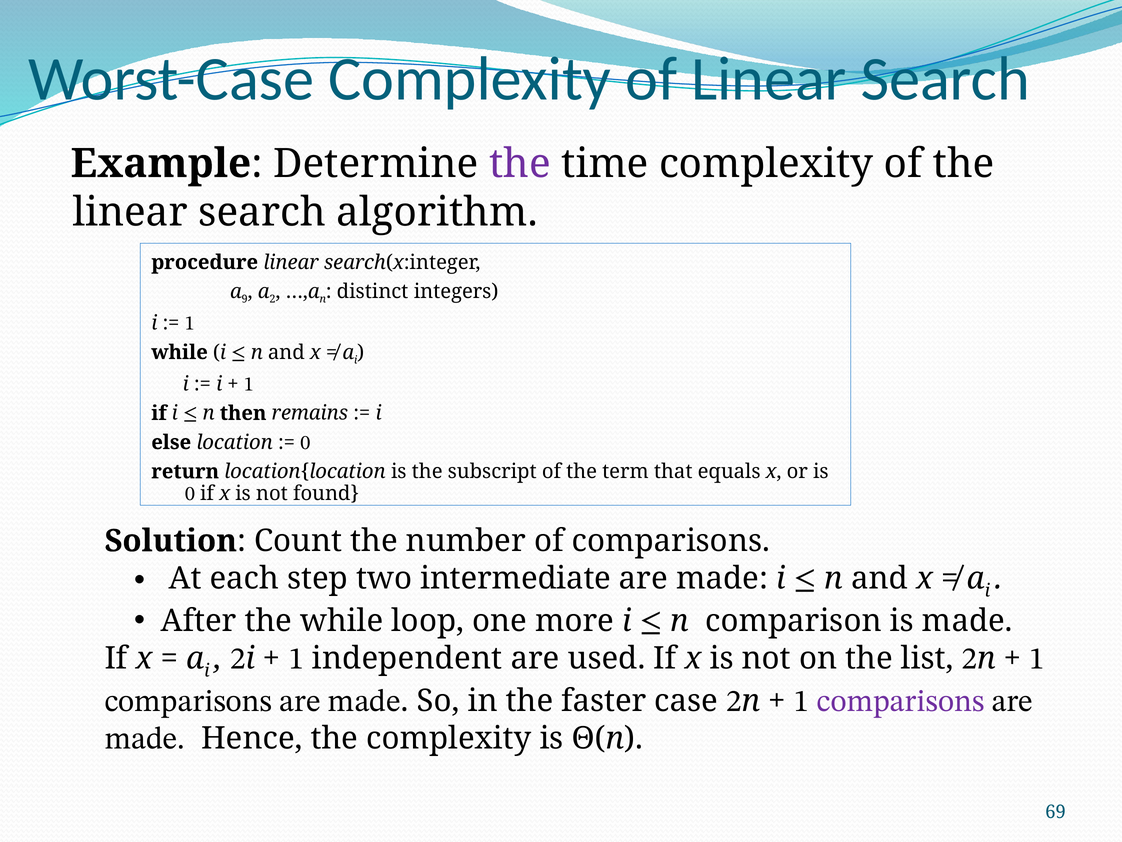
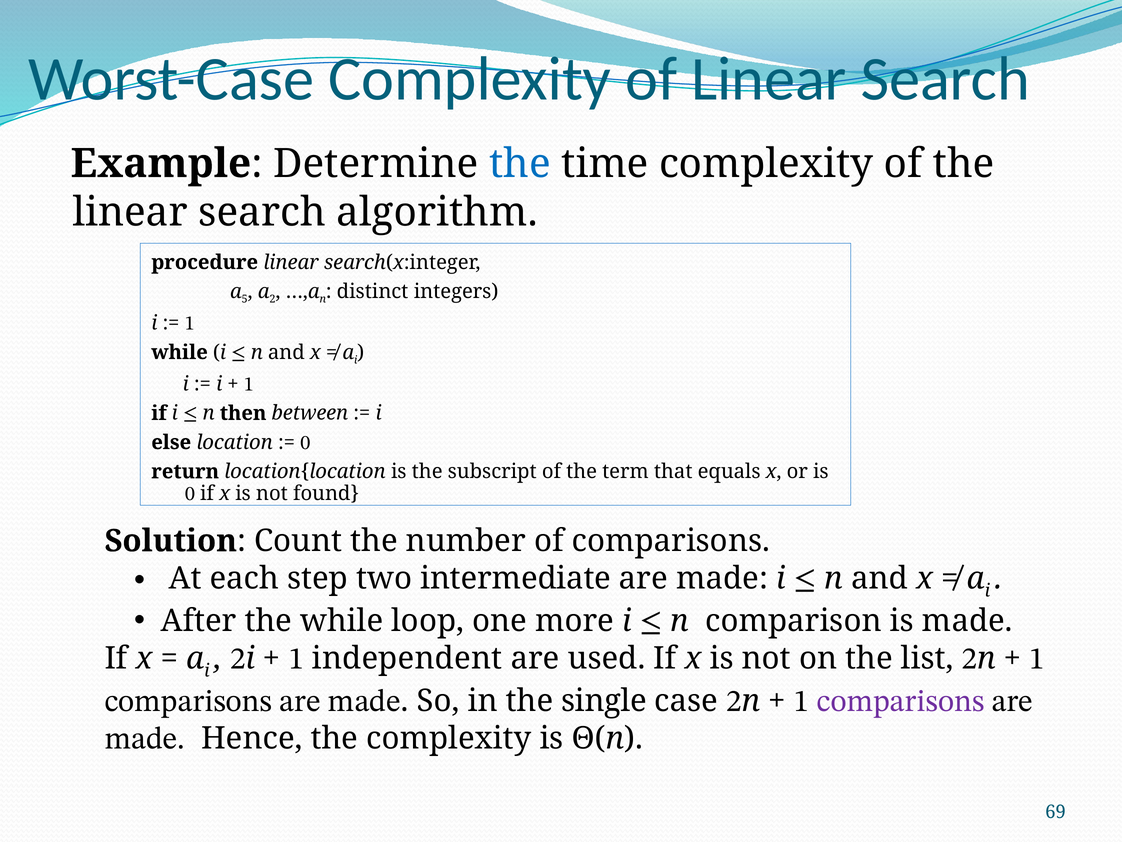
the colour: purple -> blue (520, 164)
9: 9 -> 5 (245, 299)
remains: remains -> between (310, 413)
faster: faster -> single (604, 701)
